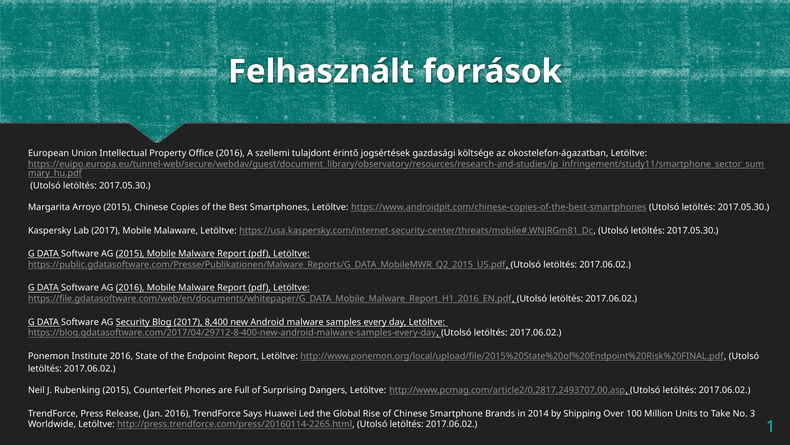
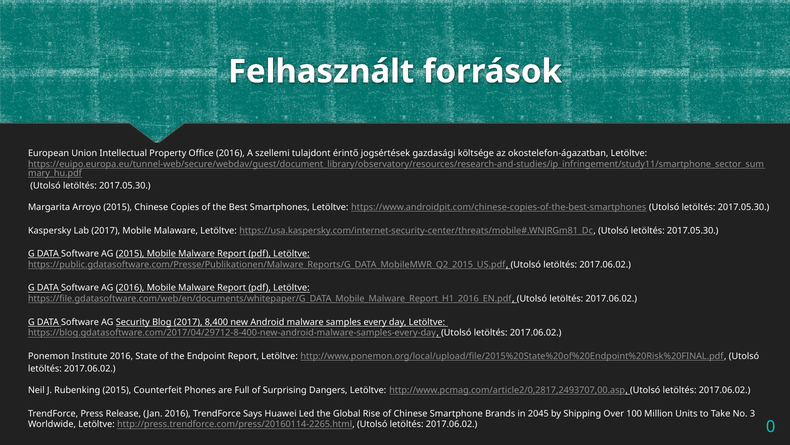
2014: 2014 -> 2045 (538, 413)
1: 1 -> 0 (771, 426)
